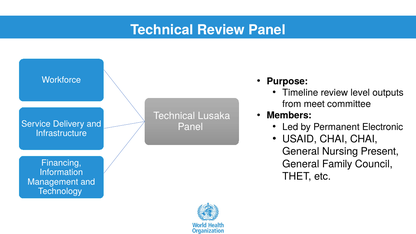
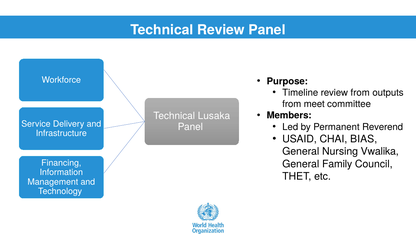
review level: level -> from (360, 93)
Electronic: Electronic -> Reverend (383, 127)
CHAI CHAI: CHAI -> BIAS (364, 139)
Present: Present -> Vwalika (380, 151)
